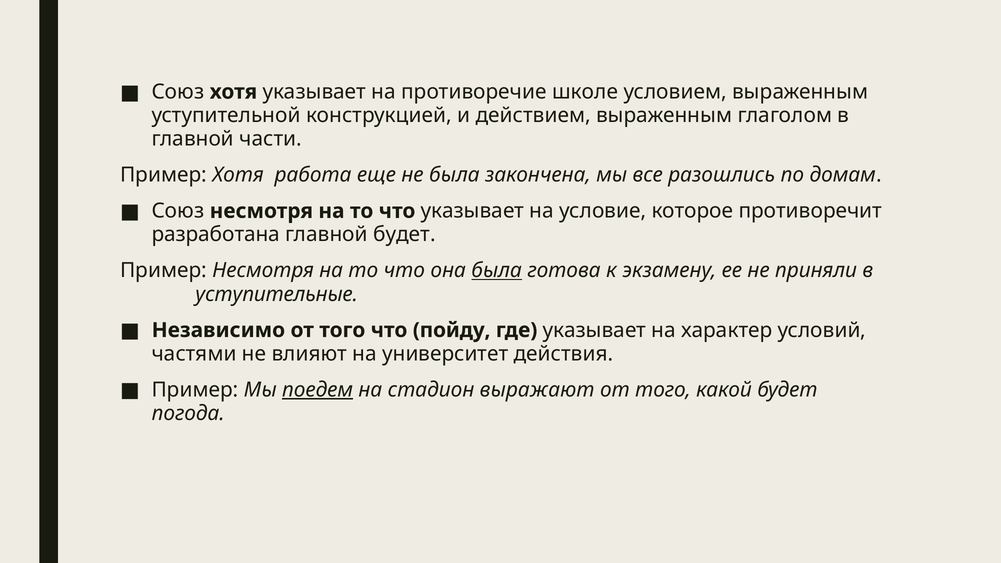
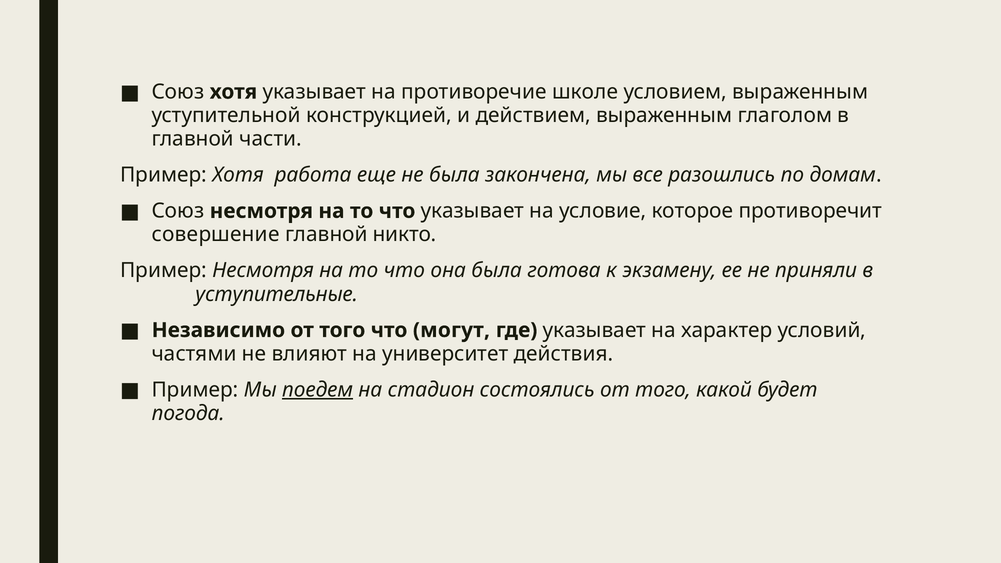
разработана: разработана -> совершение (216, 235)
главной будет: будет -> никто (405, 235)
была underline: present -> none (497, 271)
пойду: пойду -> могут (451, 330)
выражают: выражают -> состоялись (537, 390)
